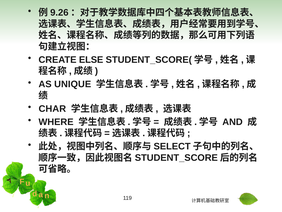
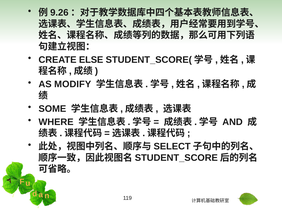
UNIQUE: UNIQUE -> MODIFY (73, 84)
CHAR: CHAR -> SOME (52, 109)
